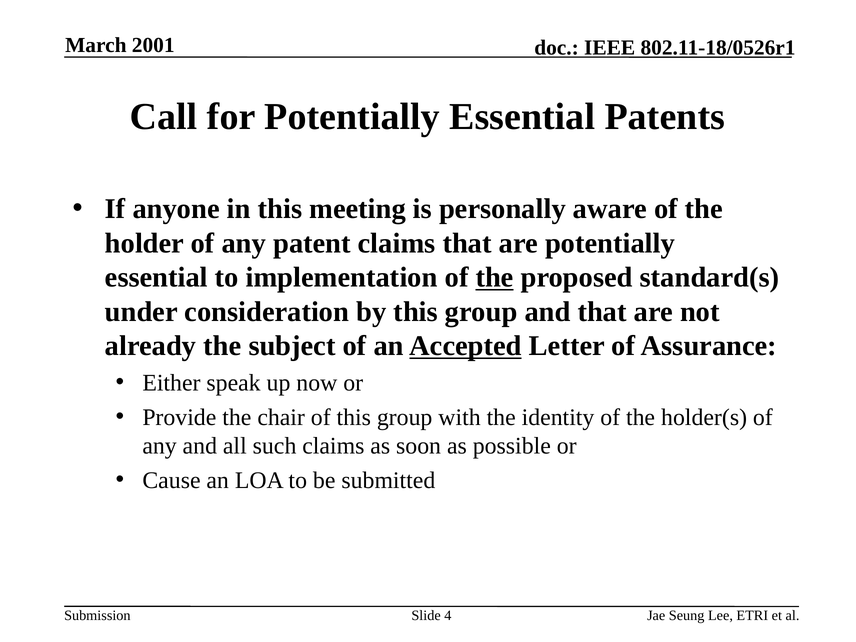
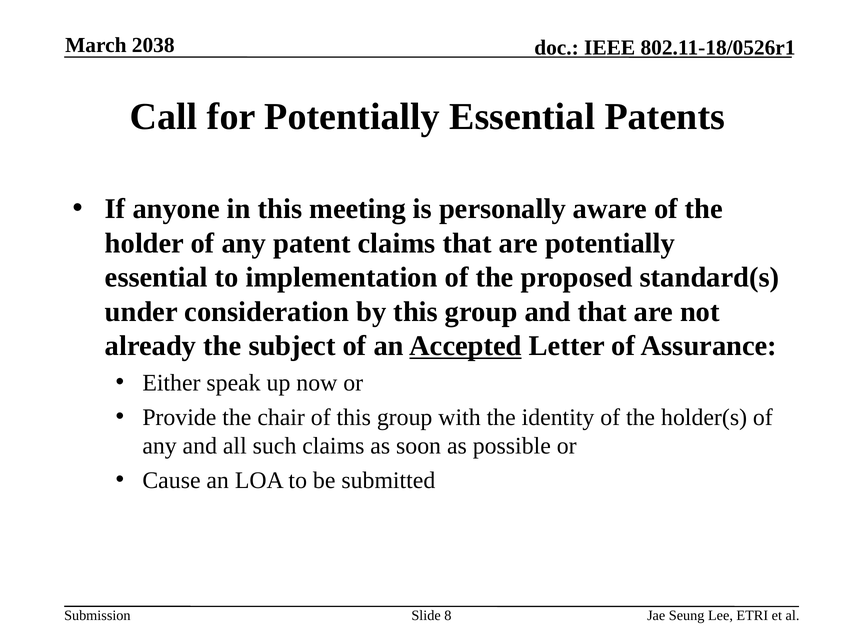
2001: 2001 -> 2038 (153, 45)
the underline: present -> none (495, 277)
4: 4 -> 8 (448, 616)
